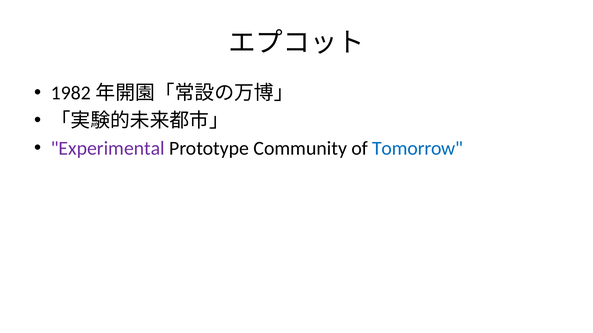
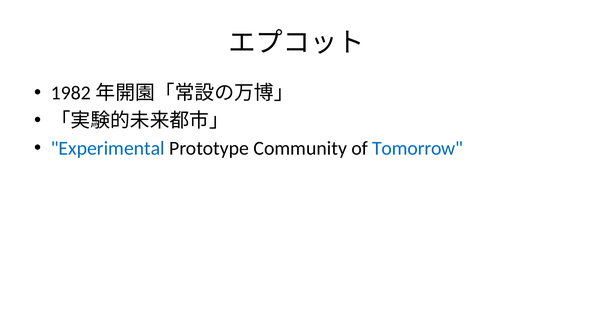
Experimental colour: purple -> blue (108, 149)
